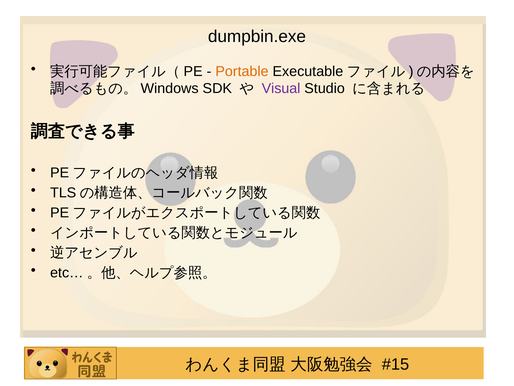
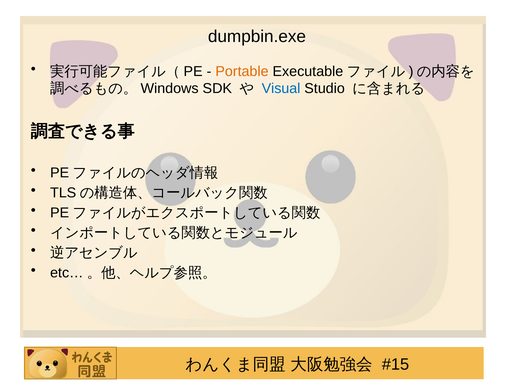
Visual colour: purple -> blue (281, 88)
